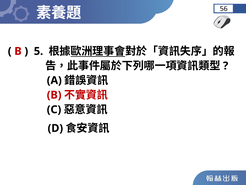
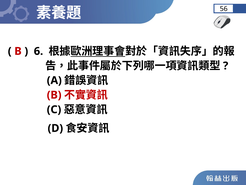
5: 5 -> 6 (38, 51)
